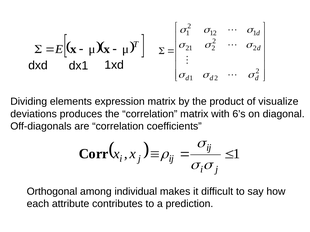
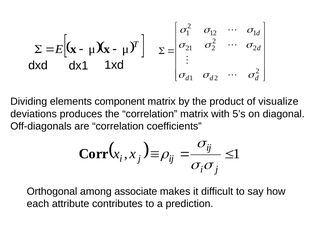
expression: expression -> component (120, 102)
6’s: 6’s -> 5’s (239, 114)
individual: individual -> associate (136, 192)
